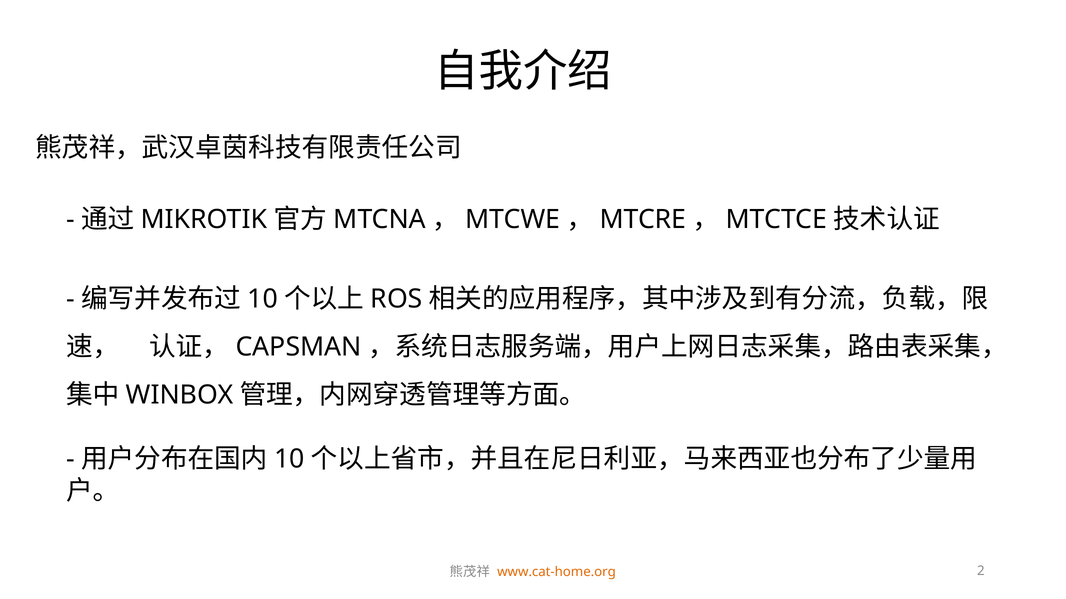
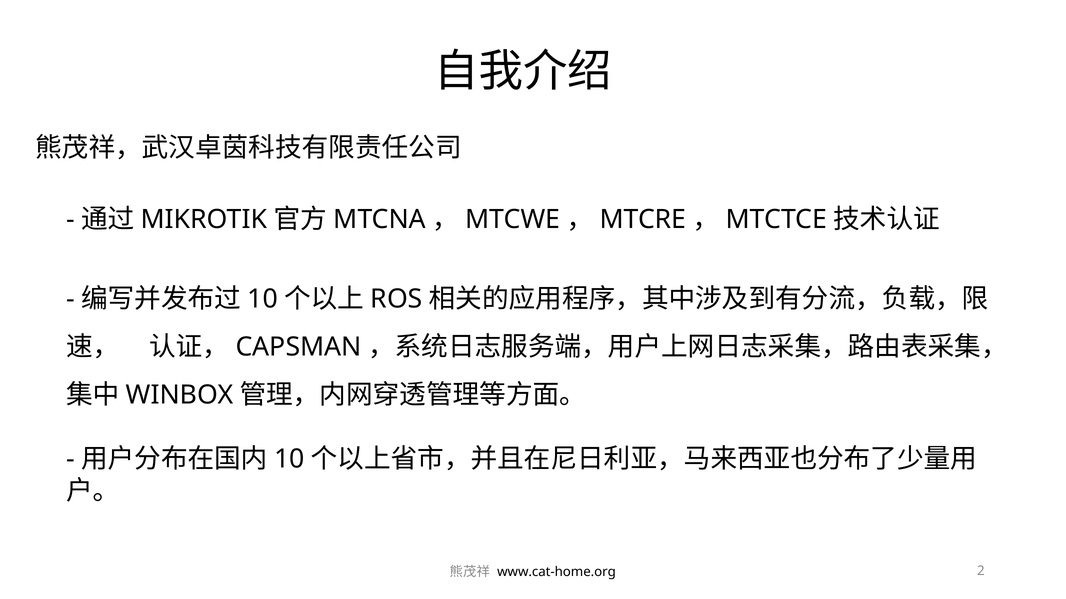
www.cat-home.org colour: orange -> black (557, 573)
